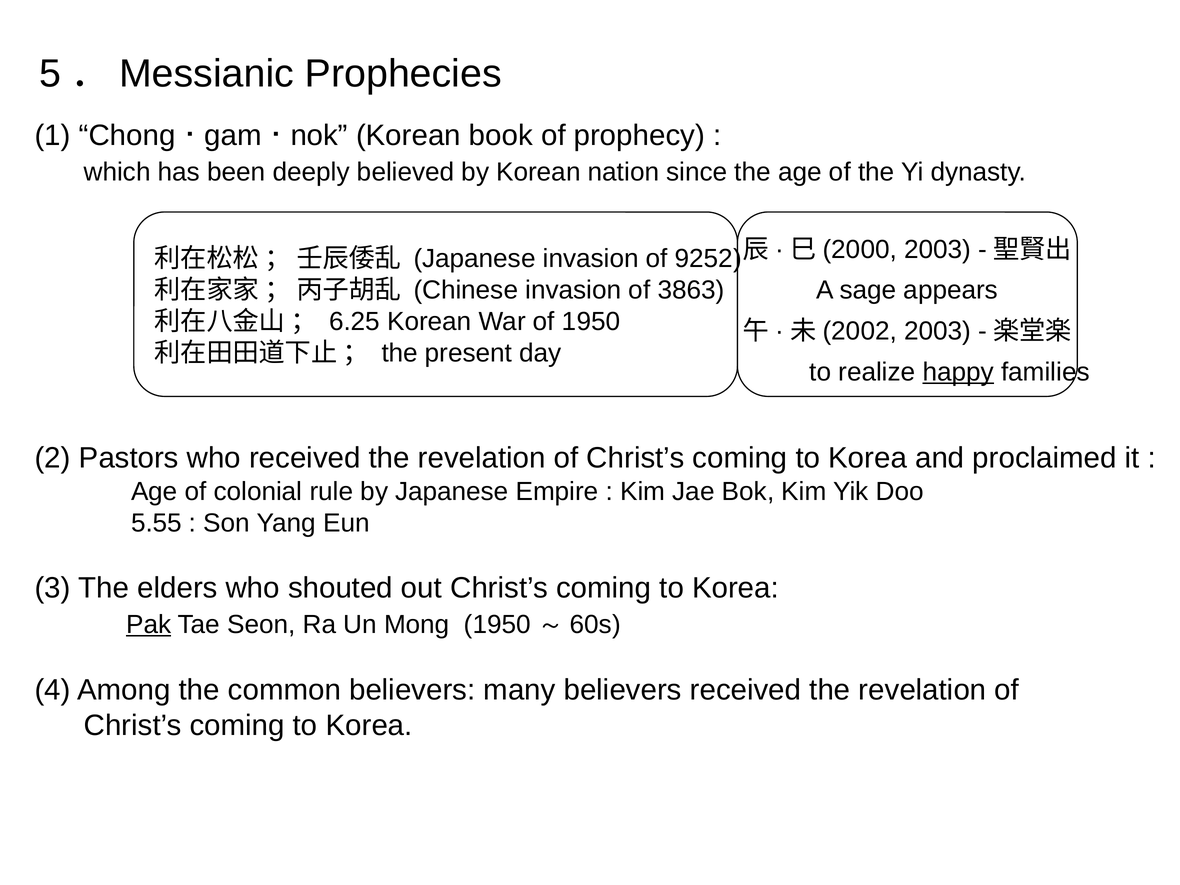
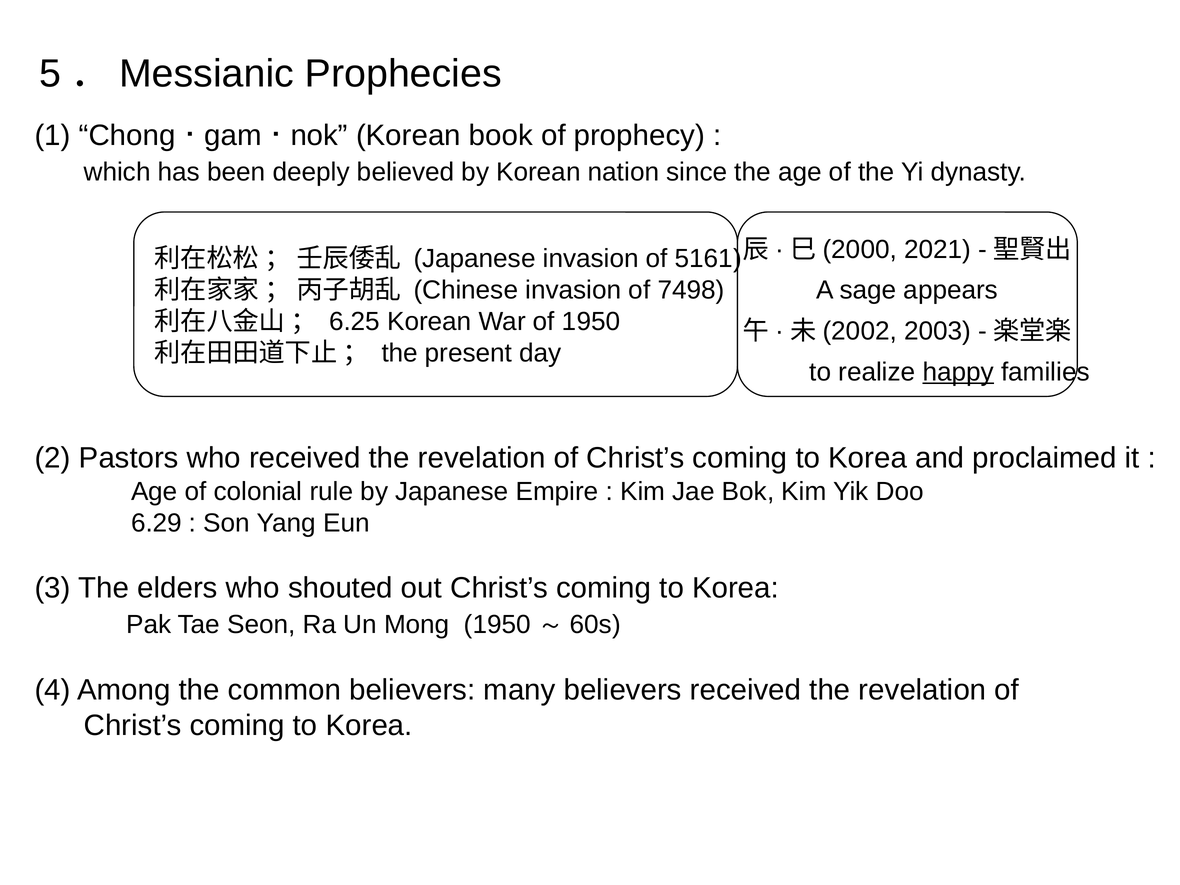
2003: 2003 -> 2021 (937, 249)
9252: 9252 -> 5161 (708, 259)
3863: 3863 -> 7498 (691, 290)
5.55: 5.55 -> 6.29 (156, 523)
Pak underline: present -> none (149, 624)
